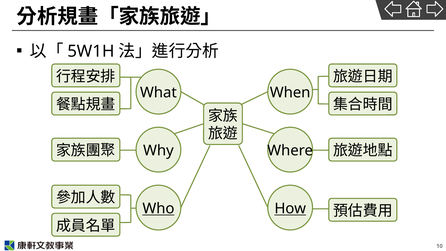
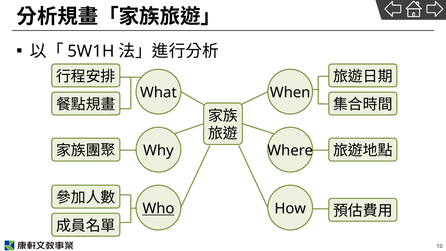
How underline: present -> none (290, 209)
